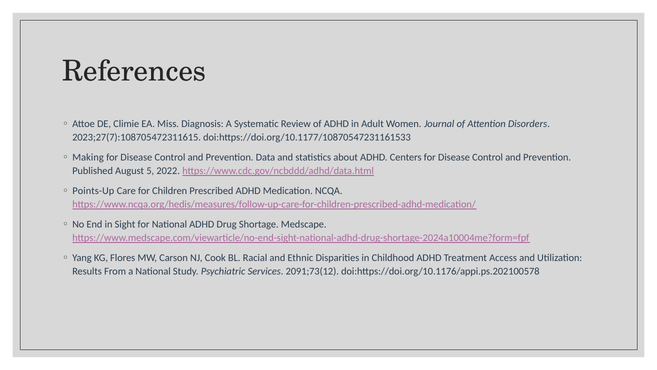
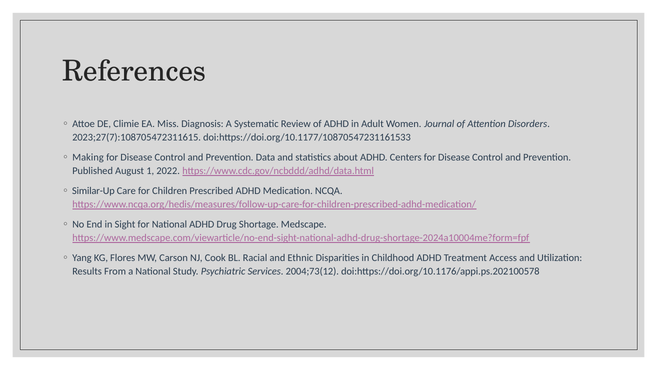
5: 5 -> 1 (150, 171)
Points-Up: Points-Up -> Similar-Up (93, 191)
2091;73(12: 2091;73(12 -> 2004;73(12 (312, 271)
